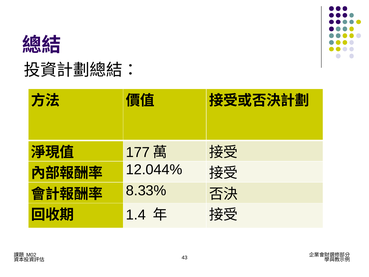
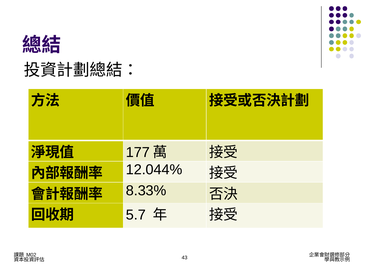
1.4: 1.4 -> 5.7 (136, 215)
